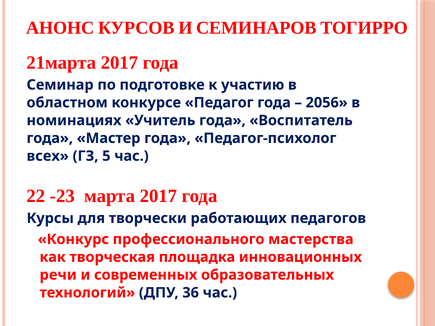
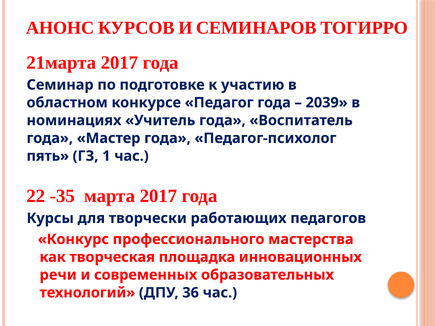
2056: 2056 -> 2039 (327, 103)
всех: всех -> пять (48, 156)
5: 5 -> 1 (106, 156)
-23: -23 -> -35 (62, 196)
